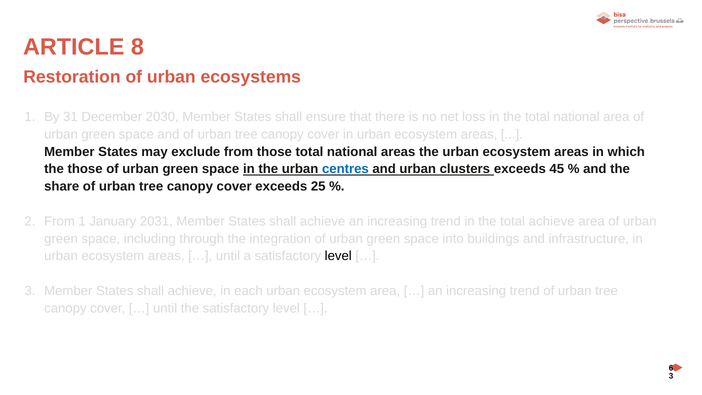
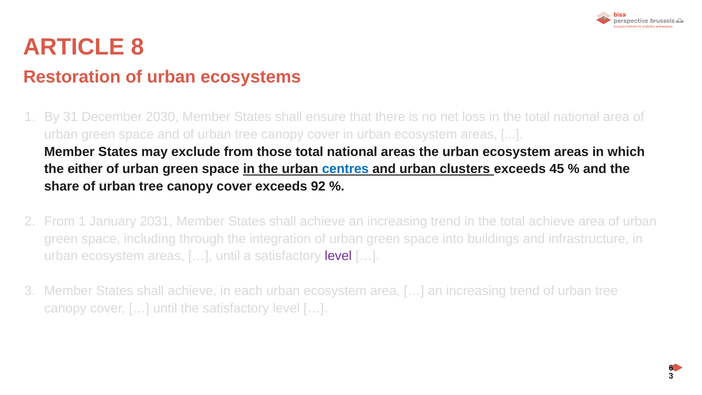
the those: those -> either (85, 169)
25: 25 -> 92 (318, 186)
level colour: black -> purple (338, 256)
